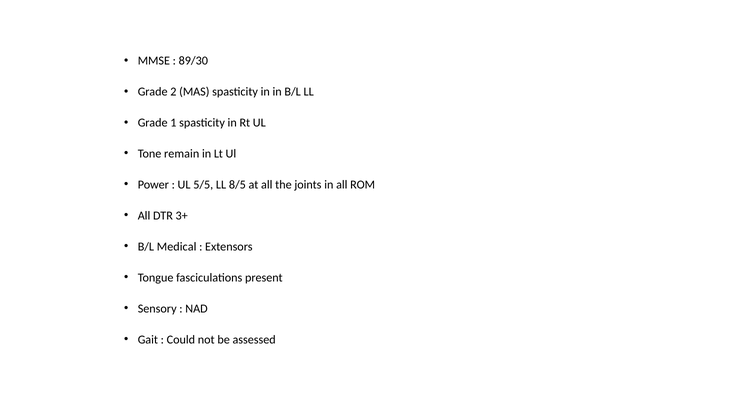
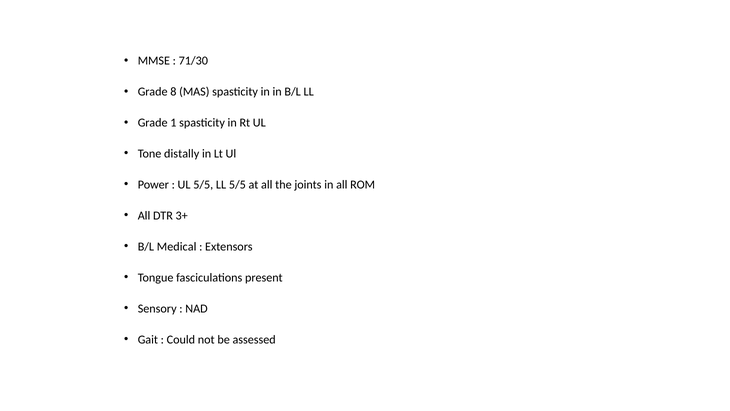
89/30: 89/30 -> 71/30 (193, 61)
2: 2 -> 8 (173, 92)
remain: remain -> distally (182, 154)
LL 8/5: 8/5 -> 5/5 (237, 185)
